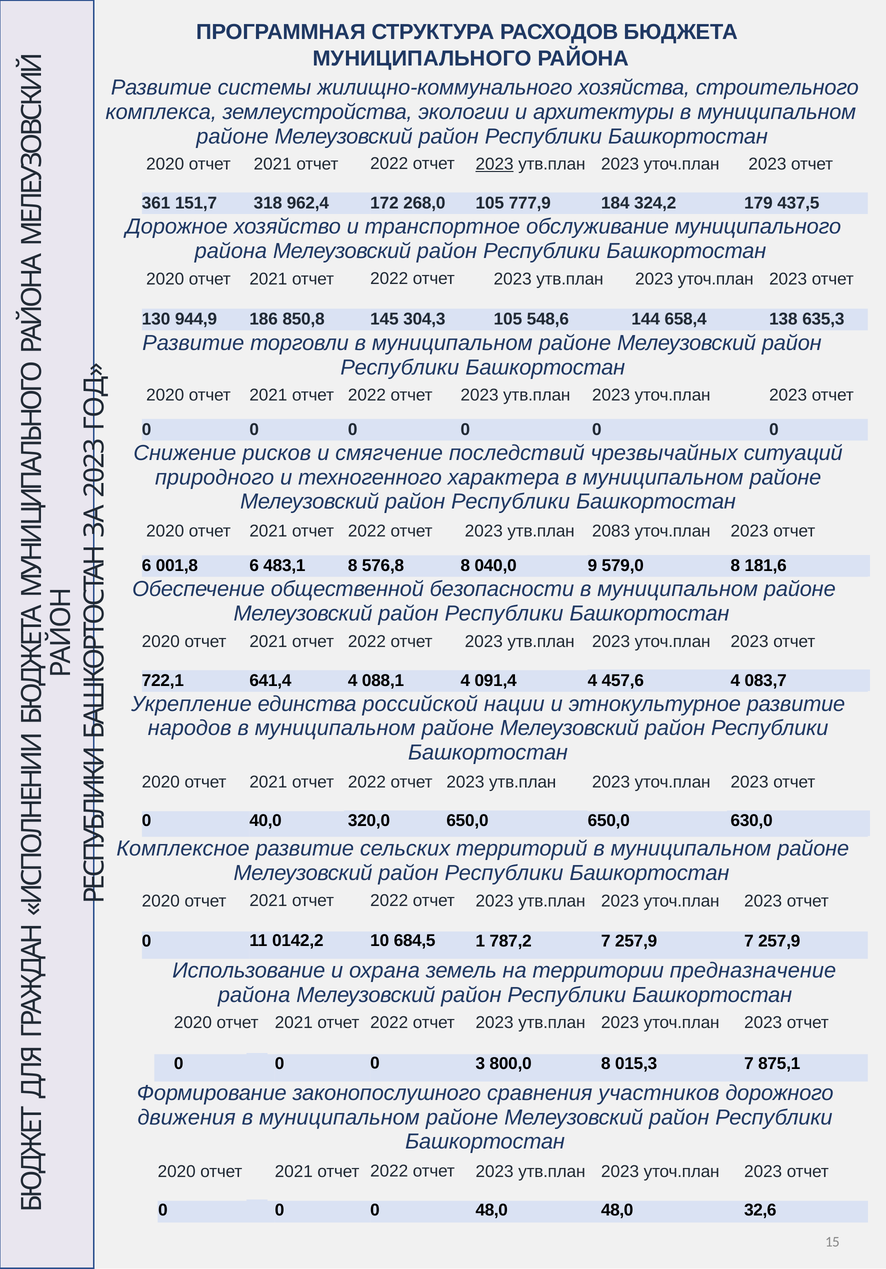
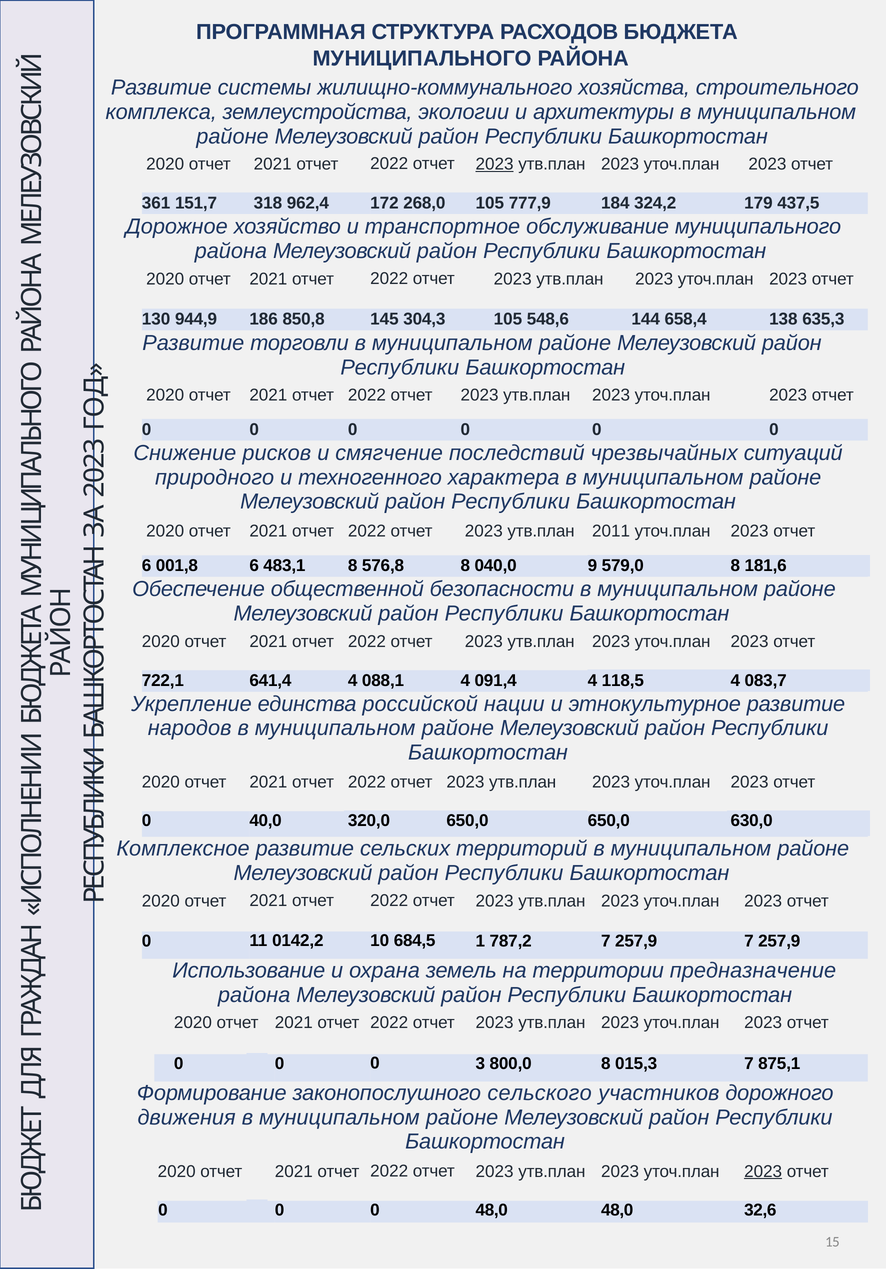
2083: 2083 -> 2011 (611, 531)
457,6: 457,6 -> 118,5 (623, 681)
сравнения: сравнения -> сельского (540, 1093)
2023 underline: none -> present (763, 1172)
